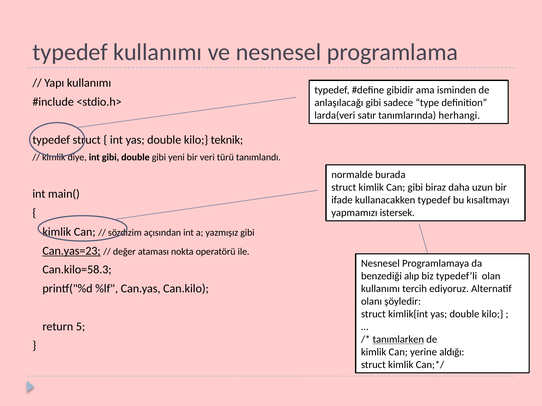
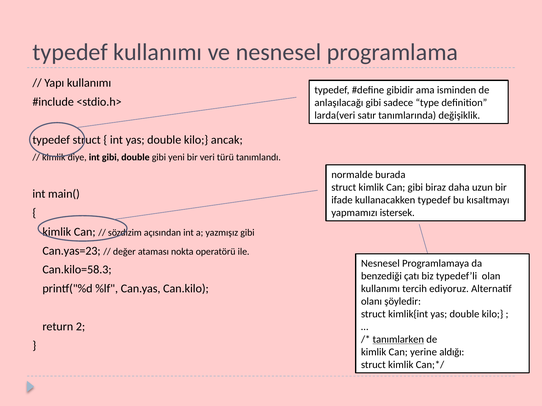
herhangi: herhangi -> değişiklik (459, 115)
teknik: teknik -> ancak (227, 140)
Can.yas=23 underline: present -> none (72, 251)
alıp: alıp -> çatı (412, 276)
5: 5 -> 2 (81, 327)
